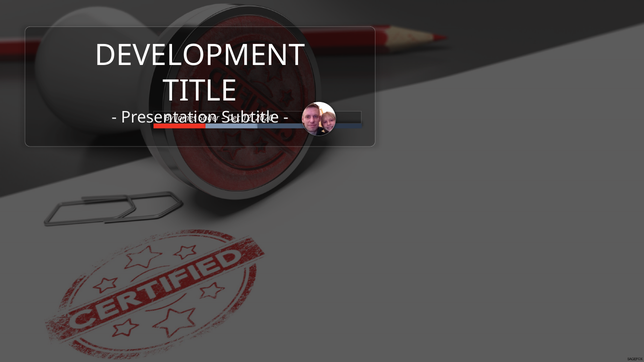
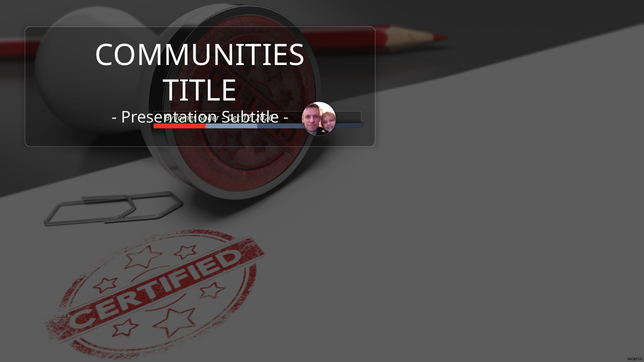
DEVELOPMENT: DEVELOPMENT -> COMMUNITIES (200, 56)
